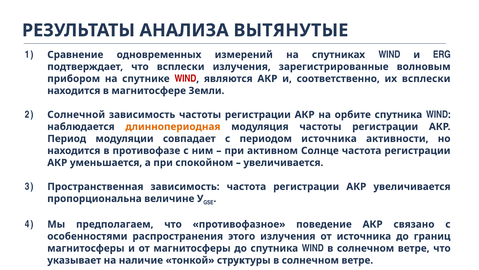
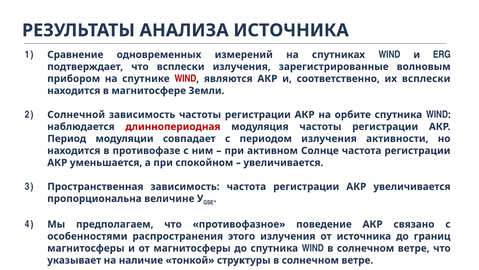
АНАЛИЗА ВЫТЯНУТЫЕ: ВЫТЯНУТЫЕ -> ИСТОЧНИКА (291, 30)
длиннопериодная colour: orange -> red (173, 126)
периодом источника: источника -> излучения (329, 138)
